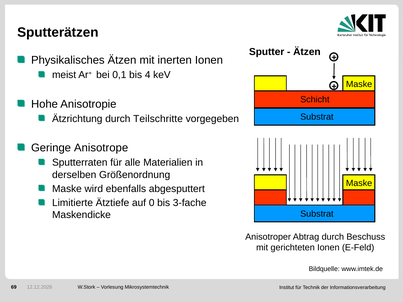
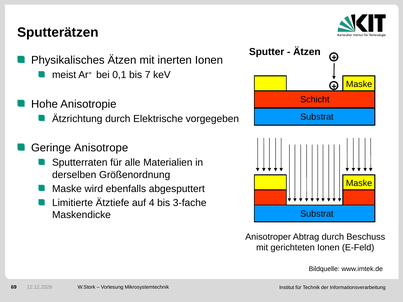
4: 4 -> 7 (148, 75)
Teilschritte: Teilschritte -> Elektrische (158, 119)
0: 0 -> 4 (152, 203)
